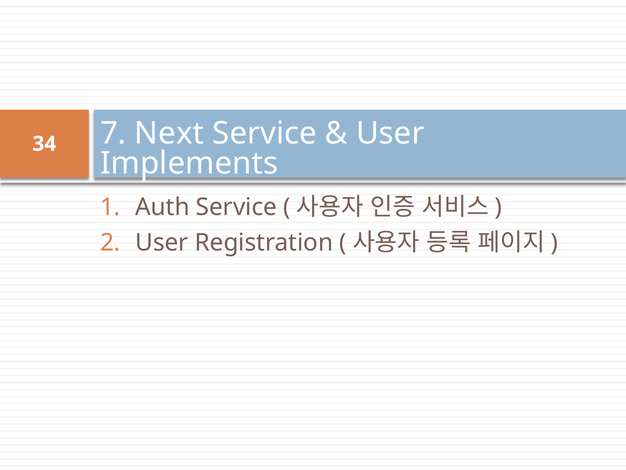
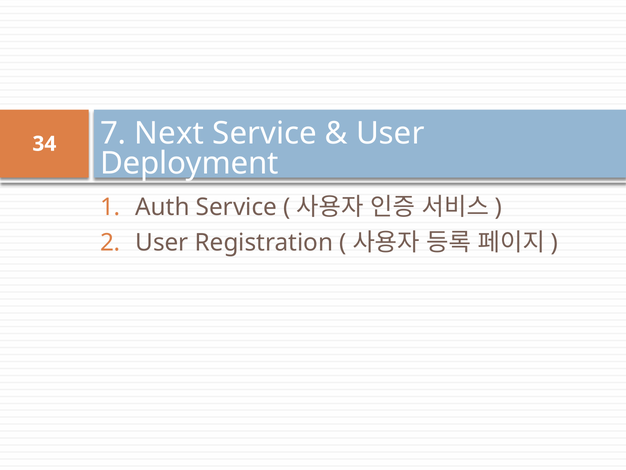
Implements: Implements -> Deployment (189, 163)
